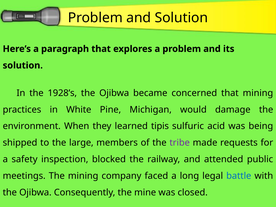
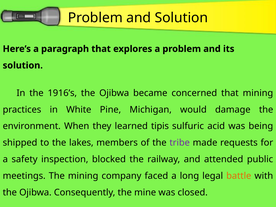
1928’s: 1928’s -> 1916’s (62, 93)
large: large -> lakes (81, 143)
battle colour: blue -> orange (239, 176)
